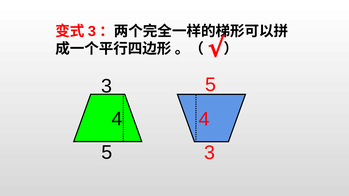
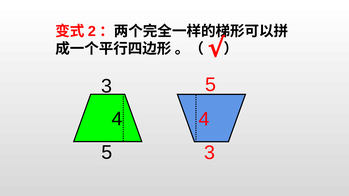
3: 3 -> 2 (92, 31)
